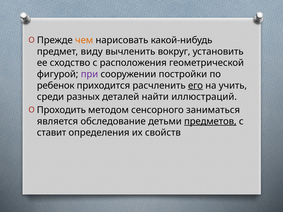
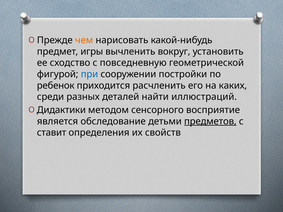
виду: виду -> игры (92, 52)
расположения: расположения -> повседневную (133, 63)
при colour: purple -> blue (89, 74)
его underline: present -> none (195, 86)
учить: учить -> каких (233, 86)
Проходить: Проходить -> Дидактики (61, 110)
заниматься: заниматься -> восприятие (213, 110)
